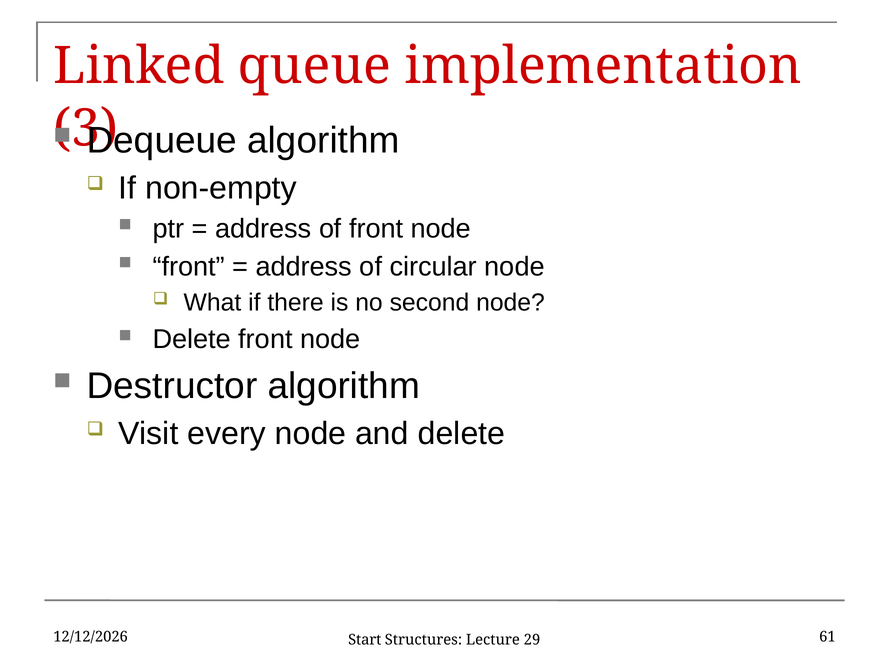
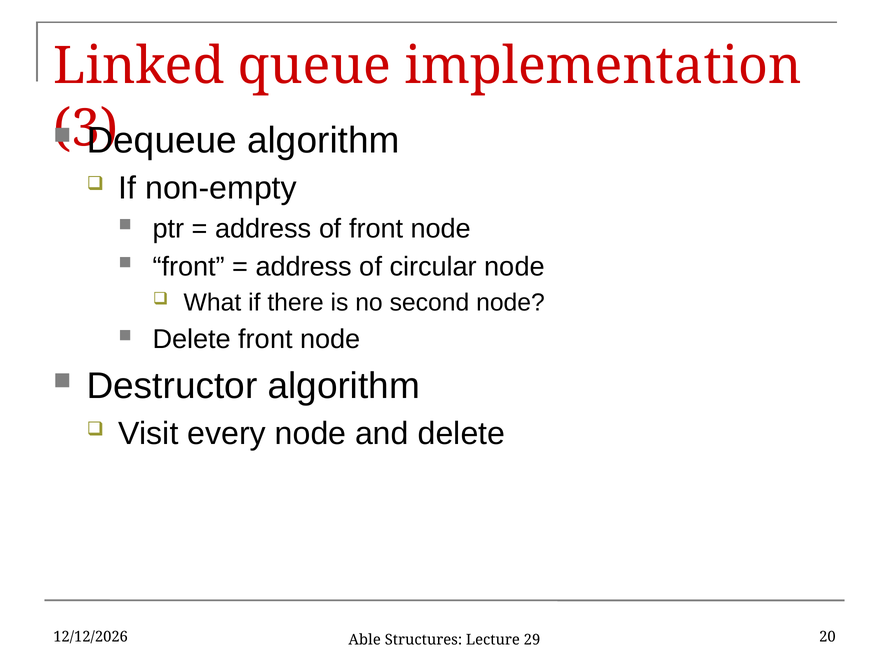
61: 61 -> 20 (827, 637)
Start: Start -> Able (365, 640)
